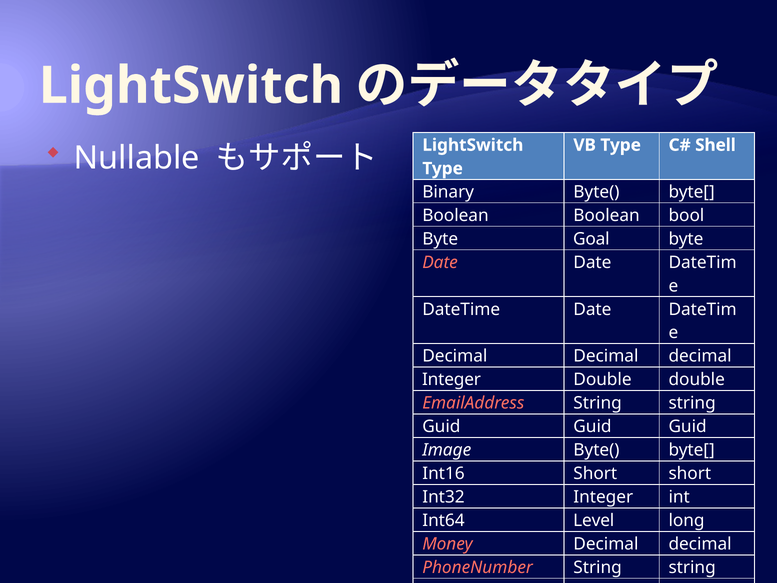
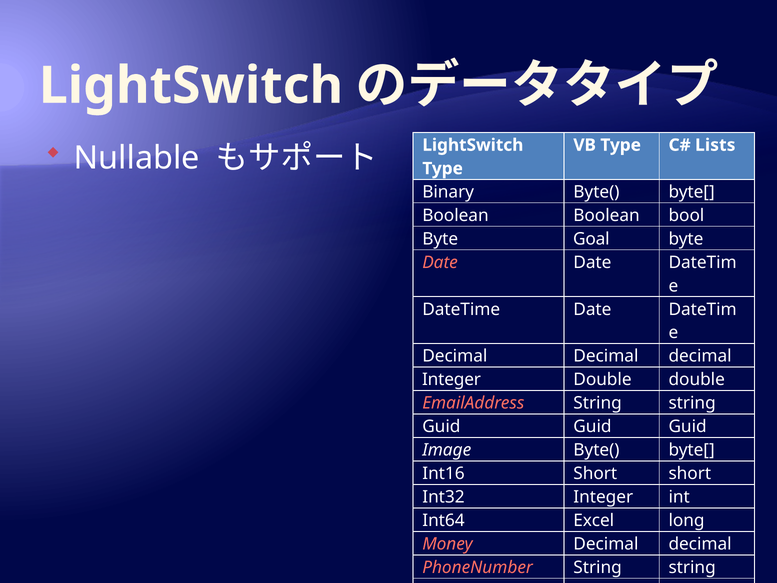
Shell: Shell -> Lists (715, 145)
Level: Level -> Excel (594, 520)
